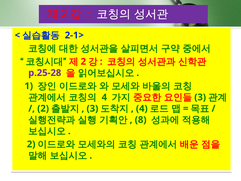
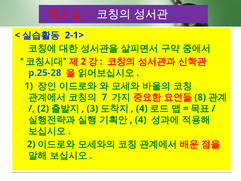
p.25-28 colour: purple -> blue (45, 73)
4: 4 -> 7 (104, 97)
3: 3 -> 8 (200, 97)
8: 8 -> 4 (141, 120)
